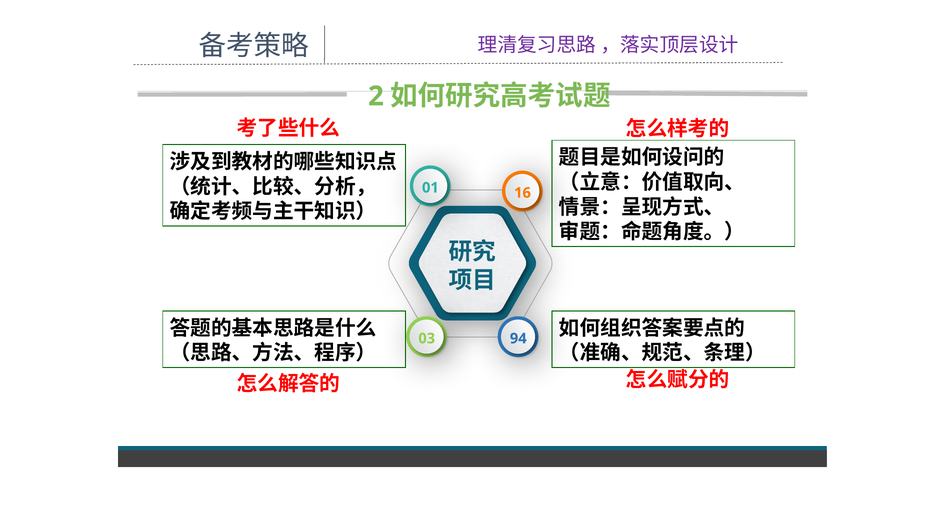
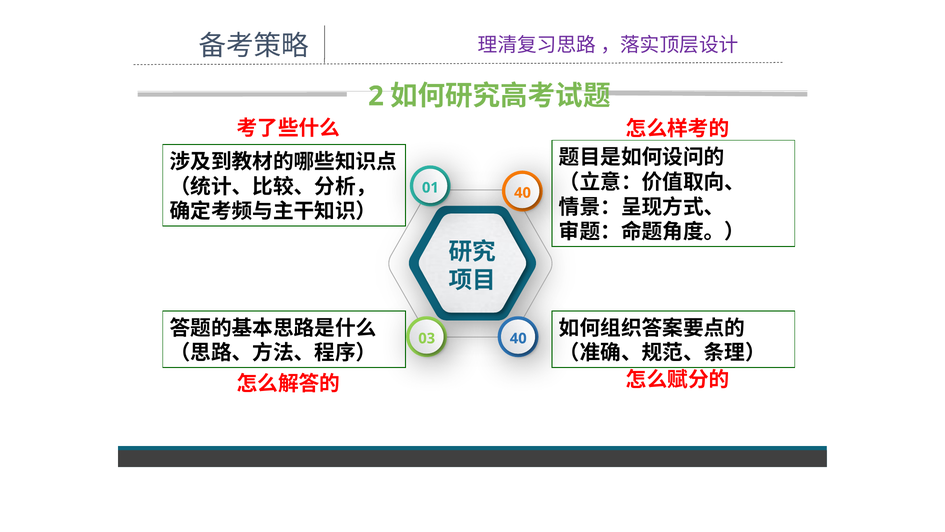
01 16: 16 -> 40 (522, 193)
03 94: 94 -> 40 (518, 338)
